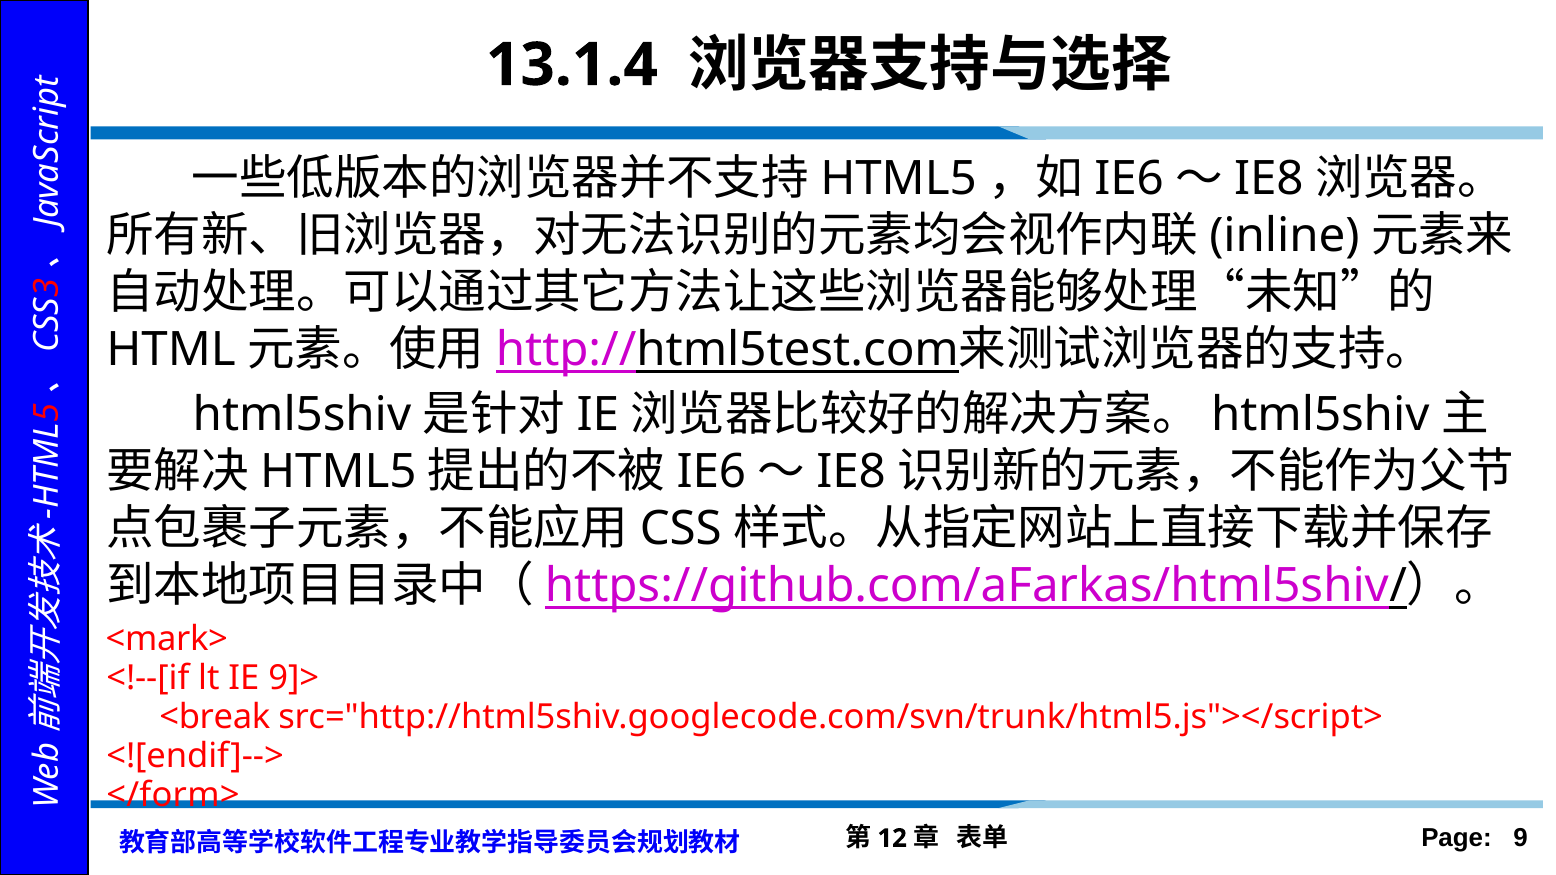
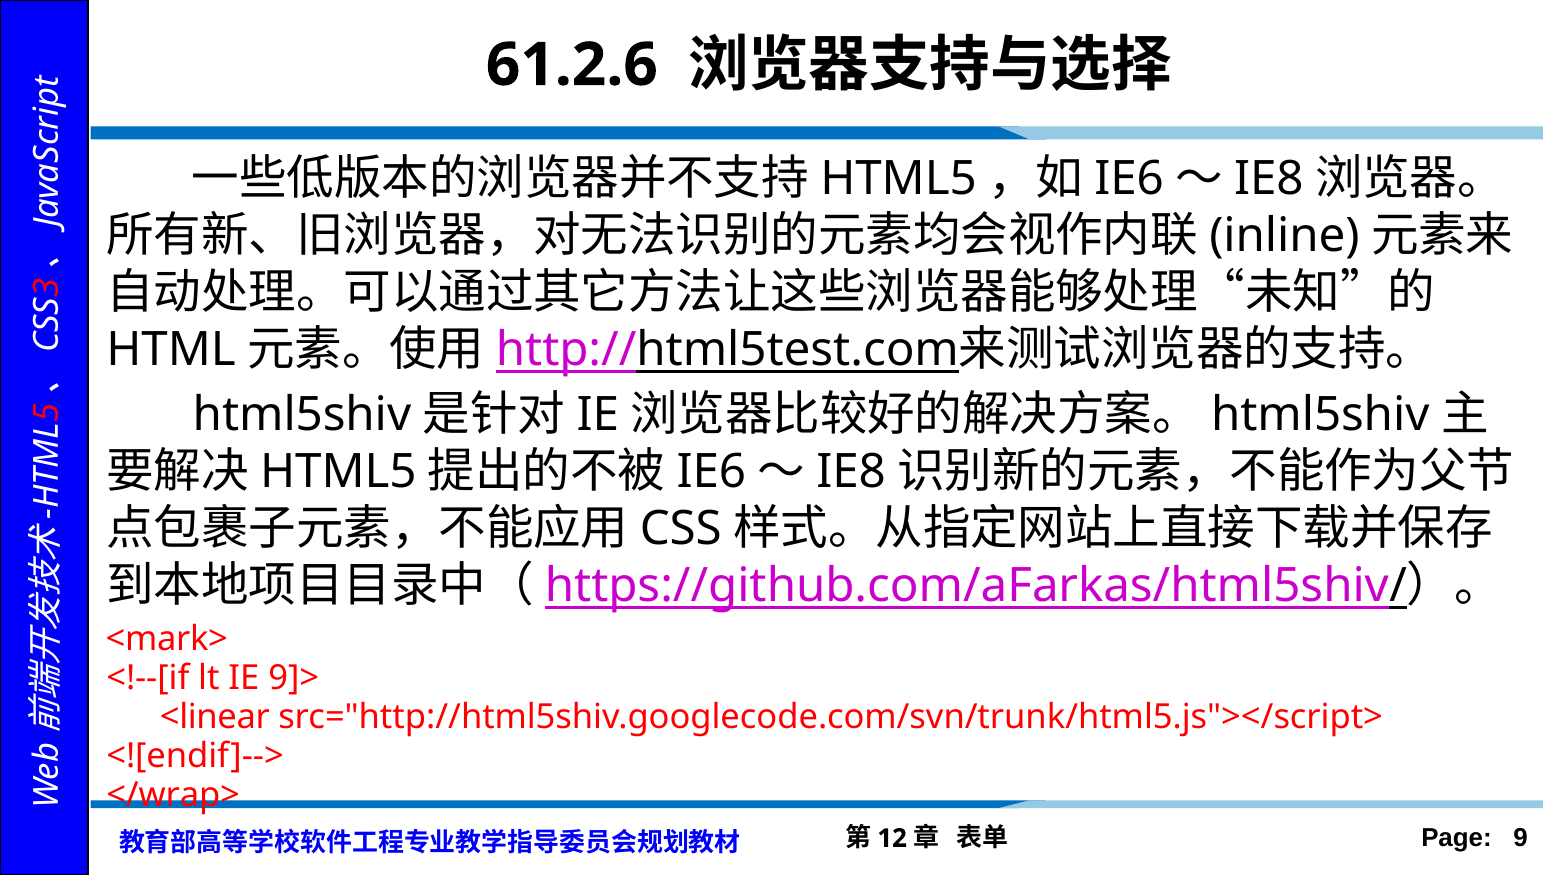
13.1.4: 13.1.4 -> 61.2.6 (572, 65)
<break: <break -> <linear (215, 717)
</form>: </form> -> </wrap> (173, 795)
